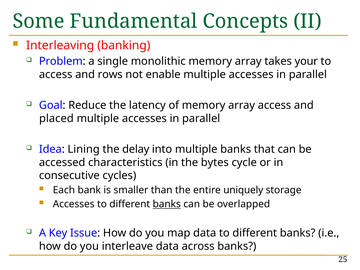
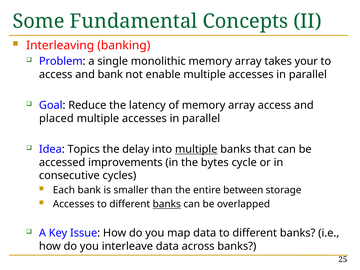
and rows: rows -> bank (110, 74)
Lining: Lining -> Topics (84, 149)
multiple underline: none -> present (196, 149)
characteristics: characteristics -> improvements (125, 162)
uniquely: uniquely -> between (243, 190)
